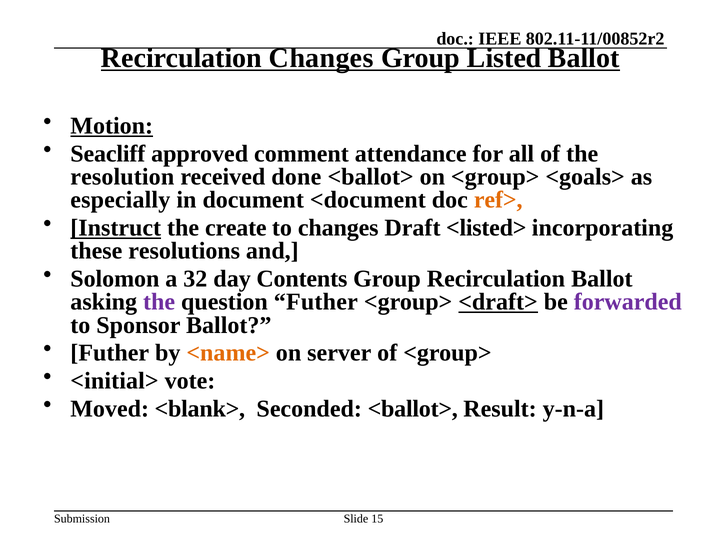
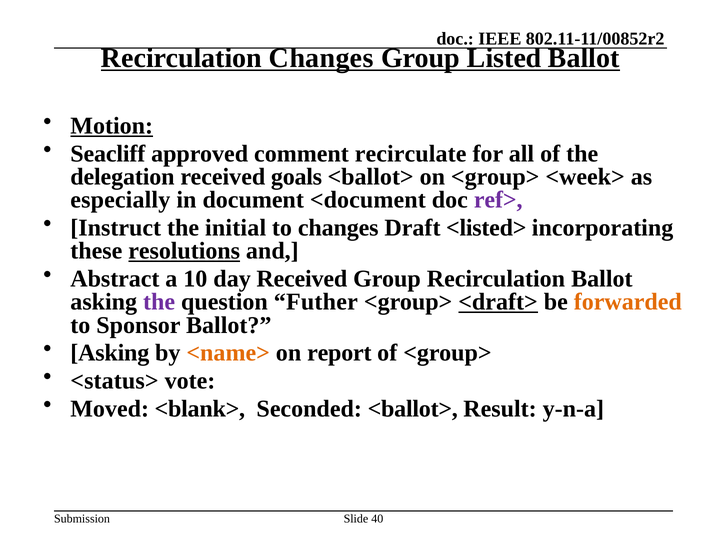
attendance: attendance -> recirculate (411, 154)
resolution: resolution -> delegation (122, 177)
done: done -> goals (297, 177)
<goals>: <goals> -> <week> (585, 177)
ref> colour: orange -> purple (498, 200)
Instruct underline: present -> none (116, 228)
create: create -> initial (236, 228)
resolutions underline: none -> present (184, 251)
Solomon: Solomon -> Abstract (115, 279)
32: 32 -> 10 (195, 279)
day Contents: Contents -> Received (302, 279)
forwarded colour: purple -> orange (628, 302)
Futher: Futher -> Asking (110, 353)
server: server -> report (339, 353)
<initial>: <initial> -> <status> (114, 381)
15: 15 -> 40 (377, 519)
